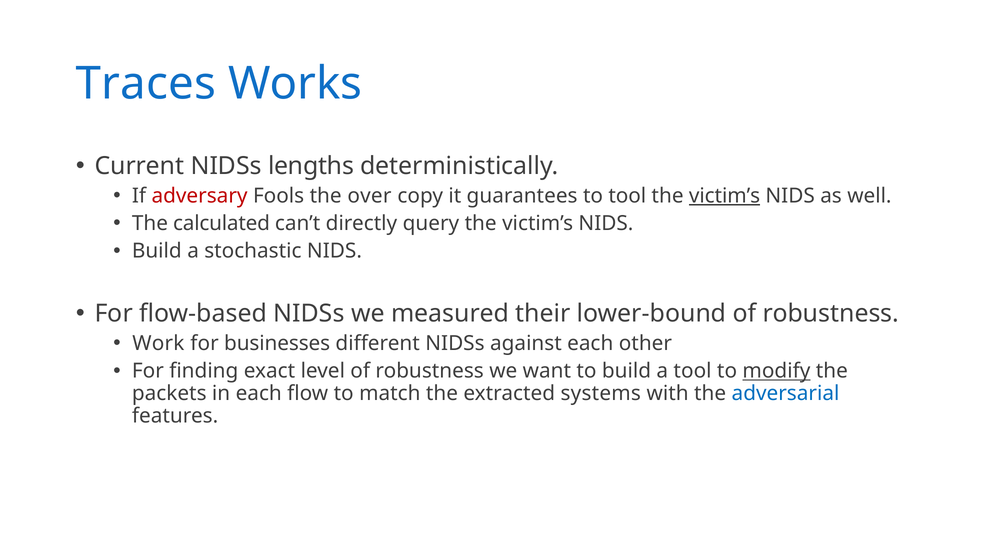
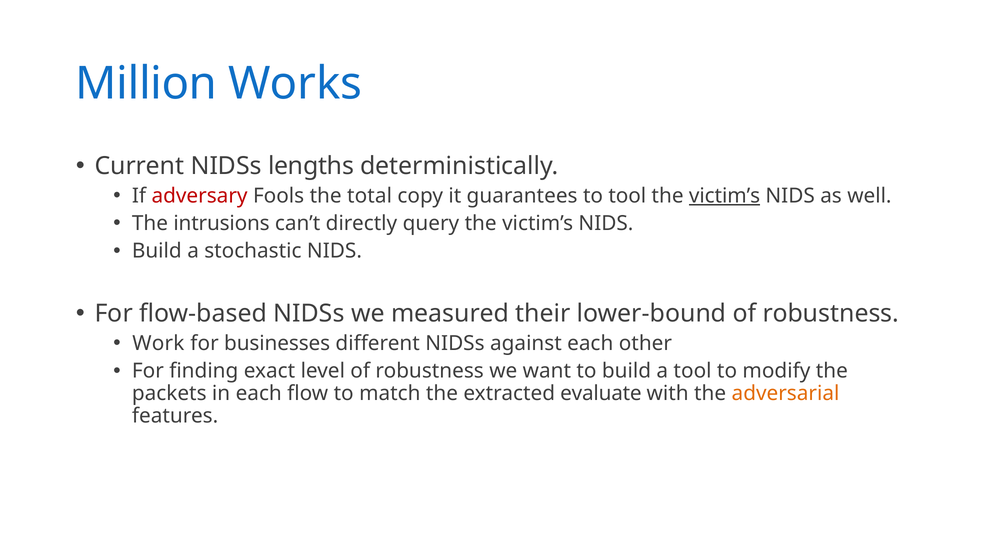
Traces: Traces -> Million (146, 84)
over: over -> total (370, 196)
calculated: calculated -> intrusions (222, 224)
modify underline: present -> none (776, 371)
systems: systems -> evaluate (601, 394)
adversarial colour: blue -> orange (786, 394)
